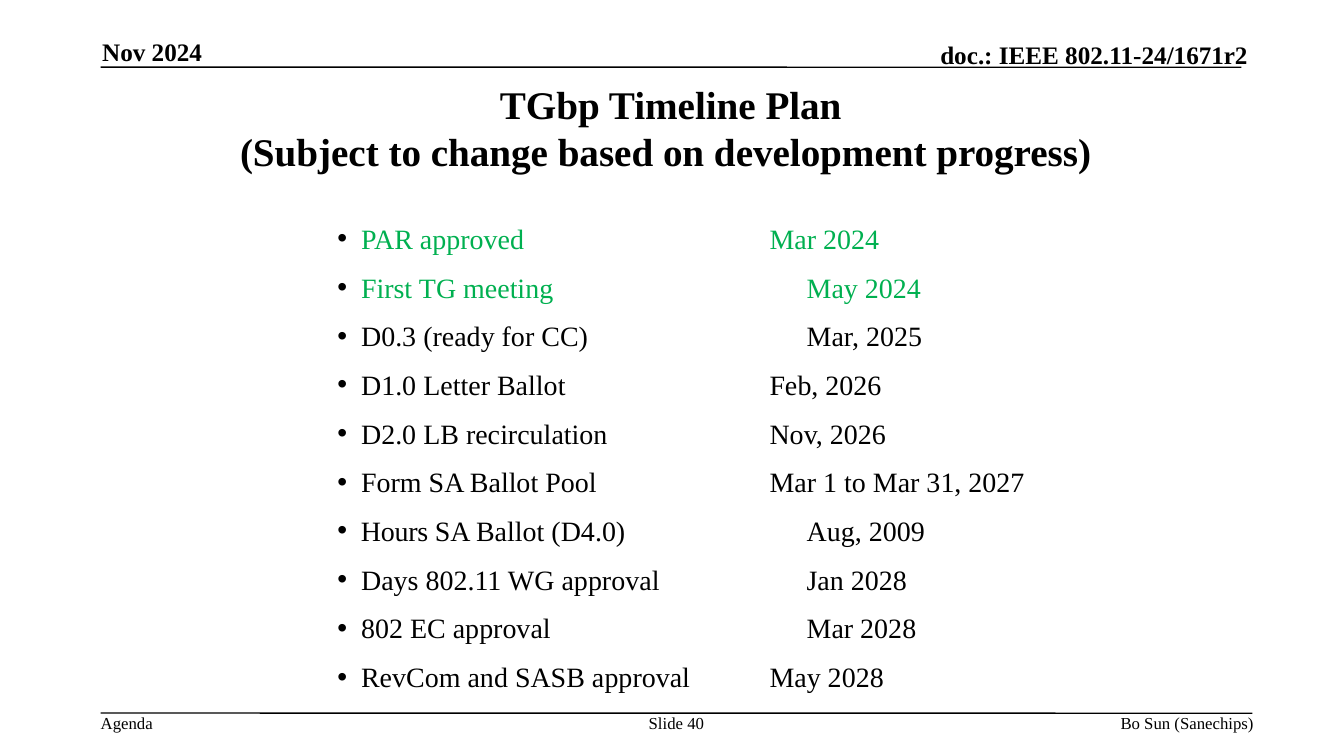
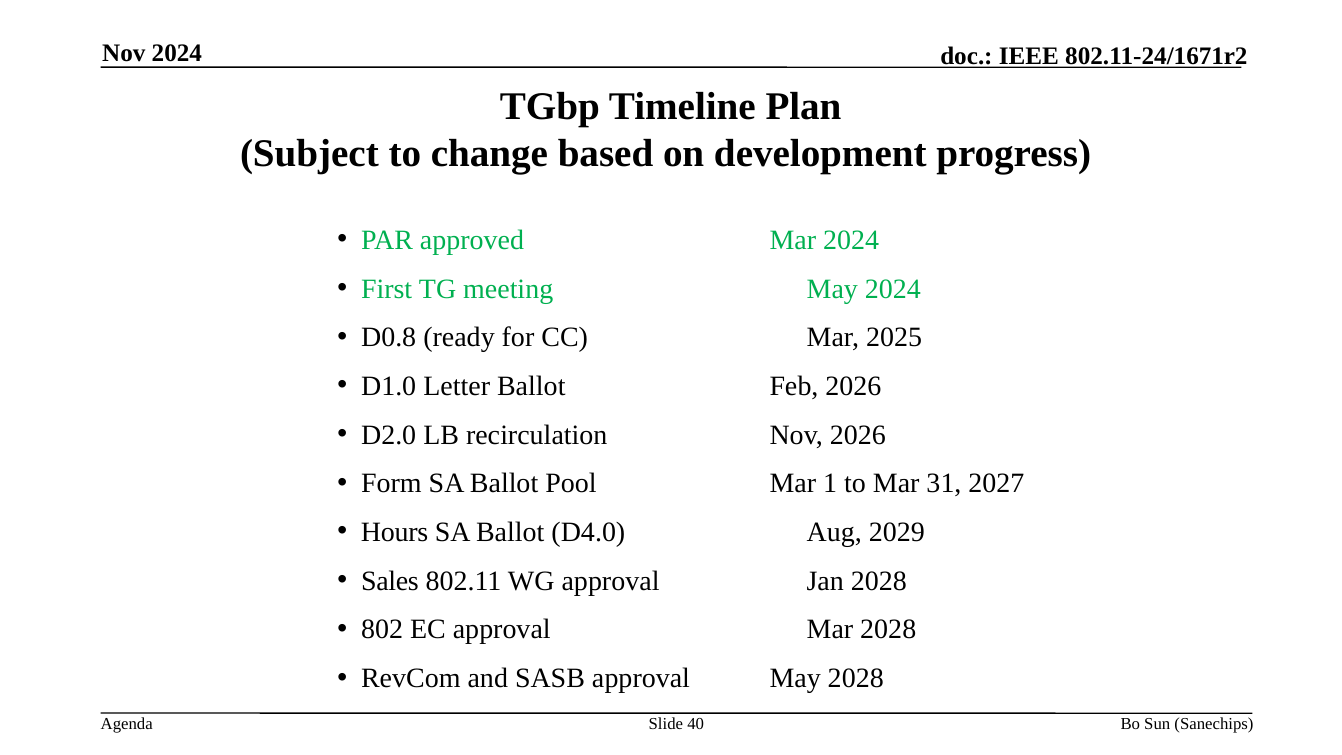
D0.3: D0.3 -> D0.8 (389, 337)
2009: 2009 -> 2029 (897, 532)
Days: Days -> Sales (390, 581)
